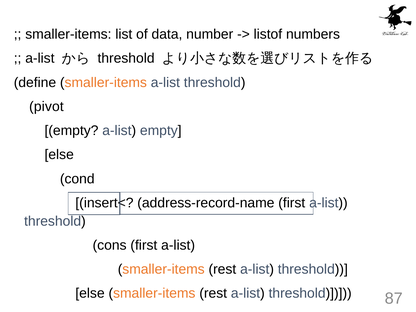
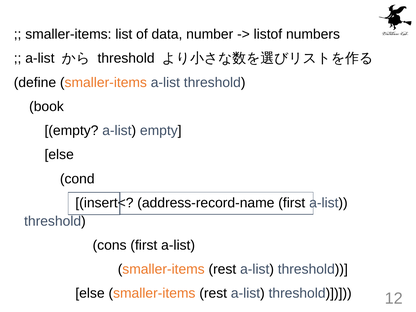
pivot: pivot -> book (46, 107)
87: 87 -> 12 (394, 299)
